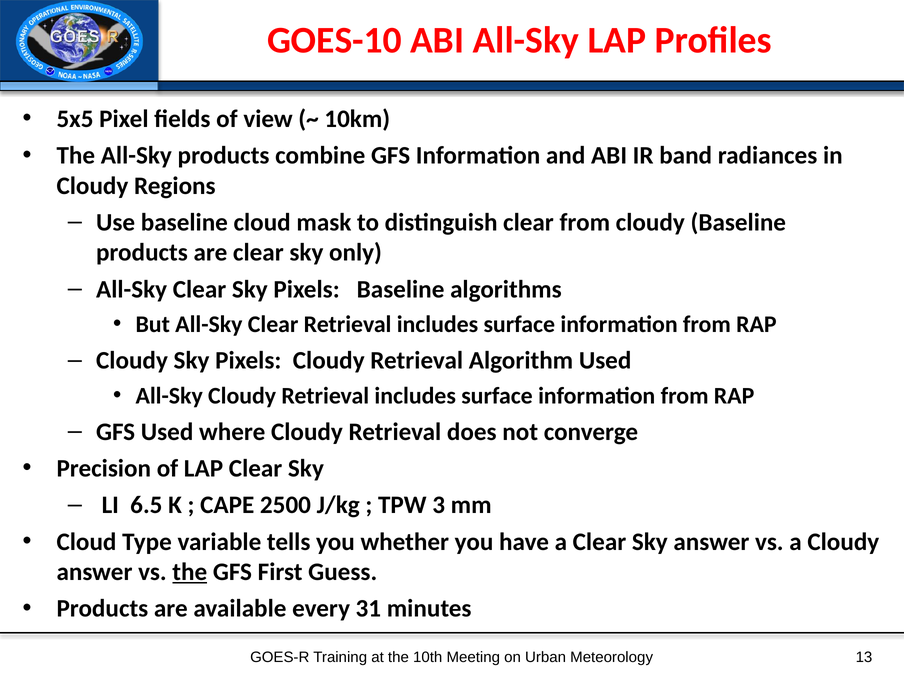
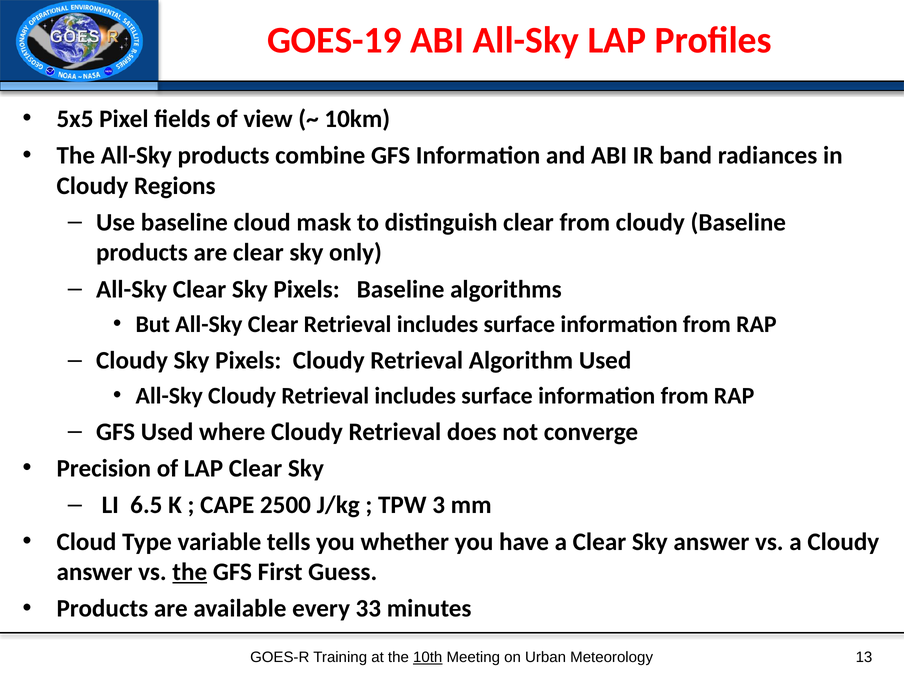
GOES-10: GOES-10 -> GOES-19 (334, 40)
31: 31 -> 33 (368, 609)
10th underline: none -> present (428, 657)
